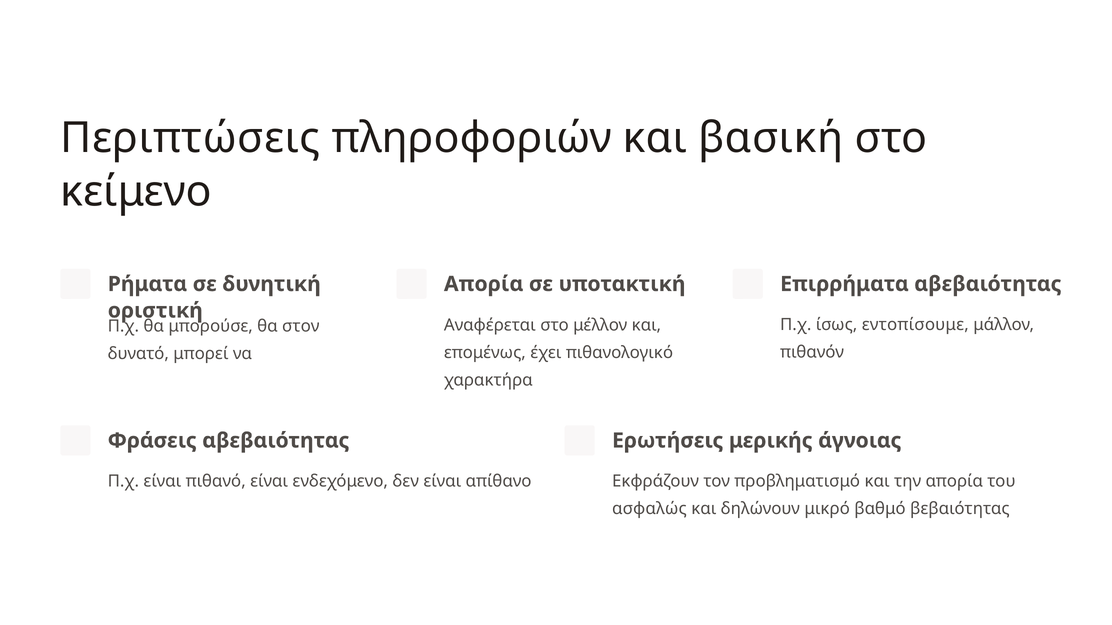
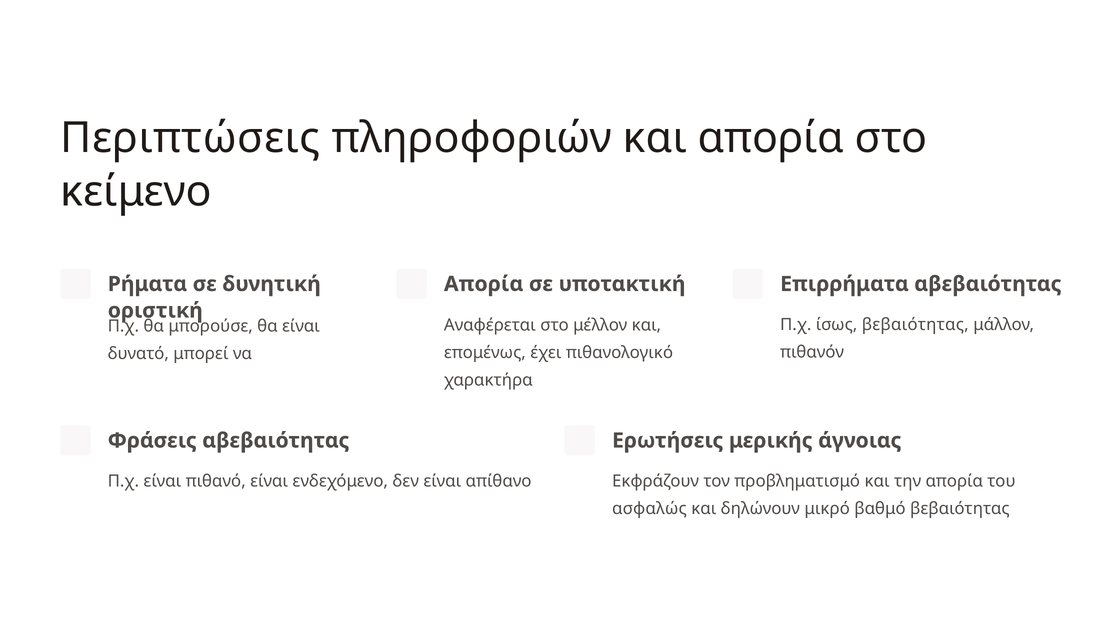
και βασική: βασική -> απορία (771, 138)
ίσως εντοπίσουμε: εντοπίσουμε -> βεβαιότητας (915, 325)
θα στον: στον -> είναι (301, 326)
